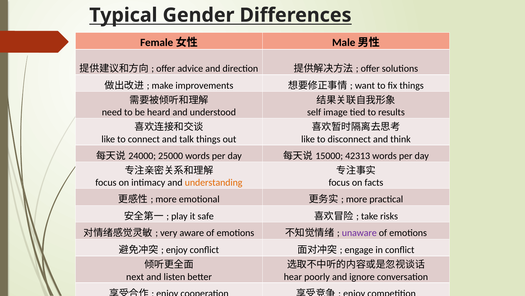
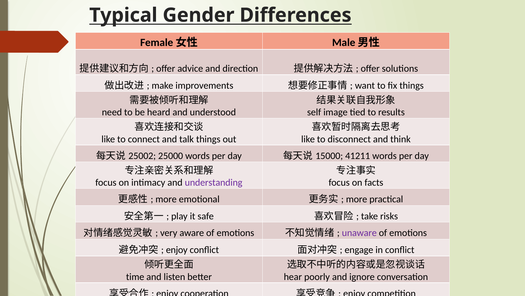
24000: 24000 -> 25002 (142, 155)
42313: 42313 -> 41211 (358, 155)
understanding colour: orange -> purple (214, 182)
next: next -> time (135, 276)
